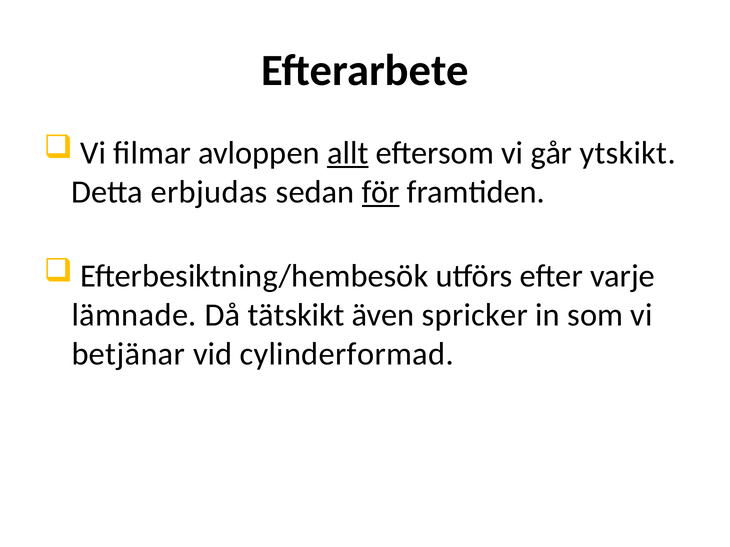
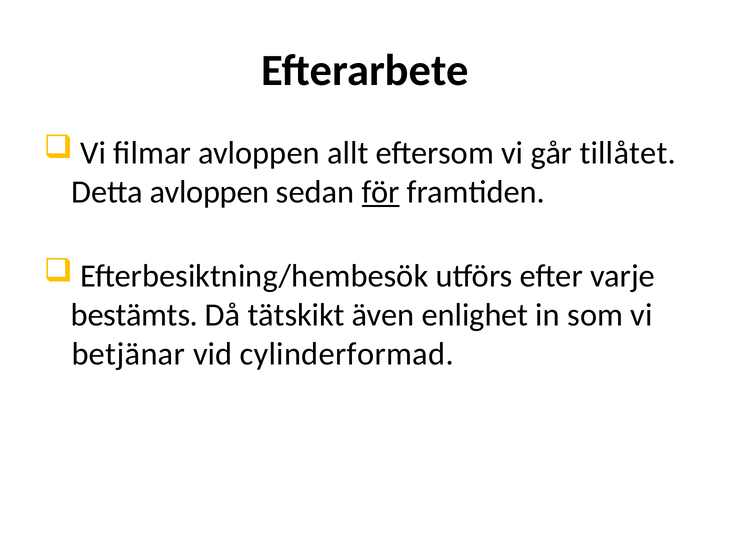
allt underline: present -> none (348, 153)
ytskikt: ytskikt -> tillåtet (628, 153)
Detta erbjudas: erbjudas -> avloppen (210, 192)
lämnade: lämnade -> bestämts (134, 315)
spricker: spricker -> enlighet (475, 315)
